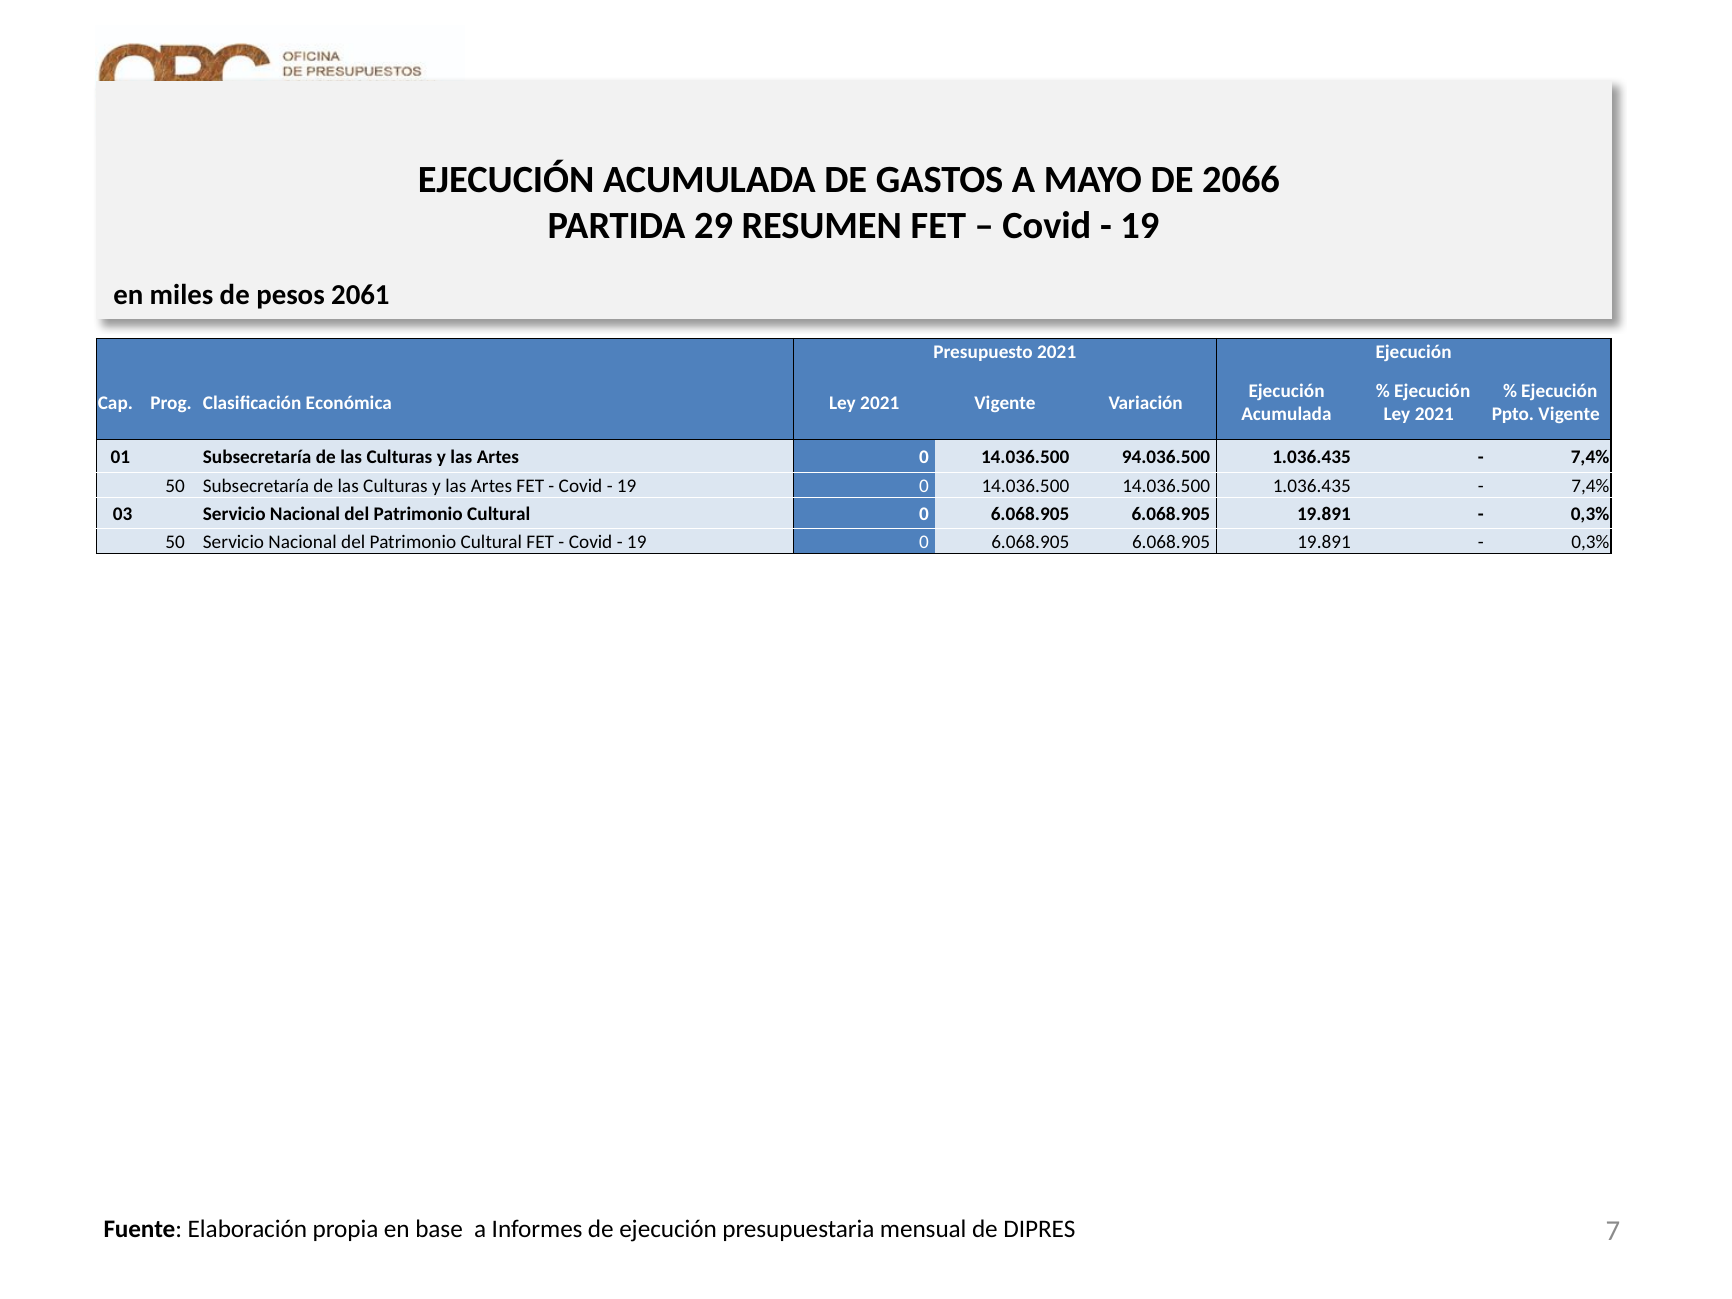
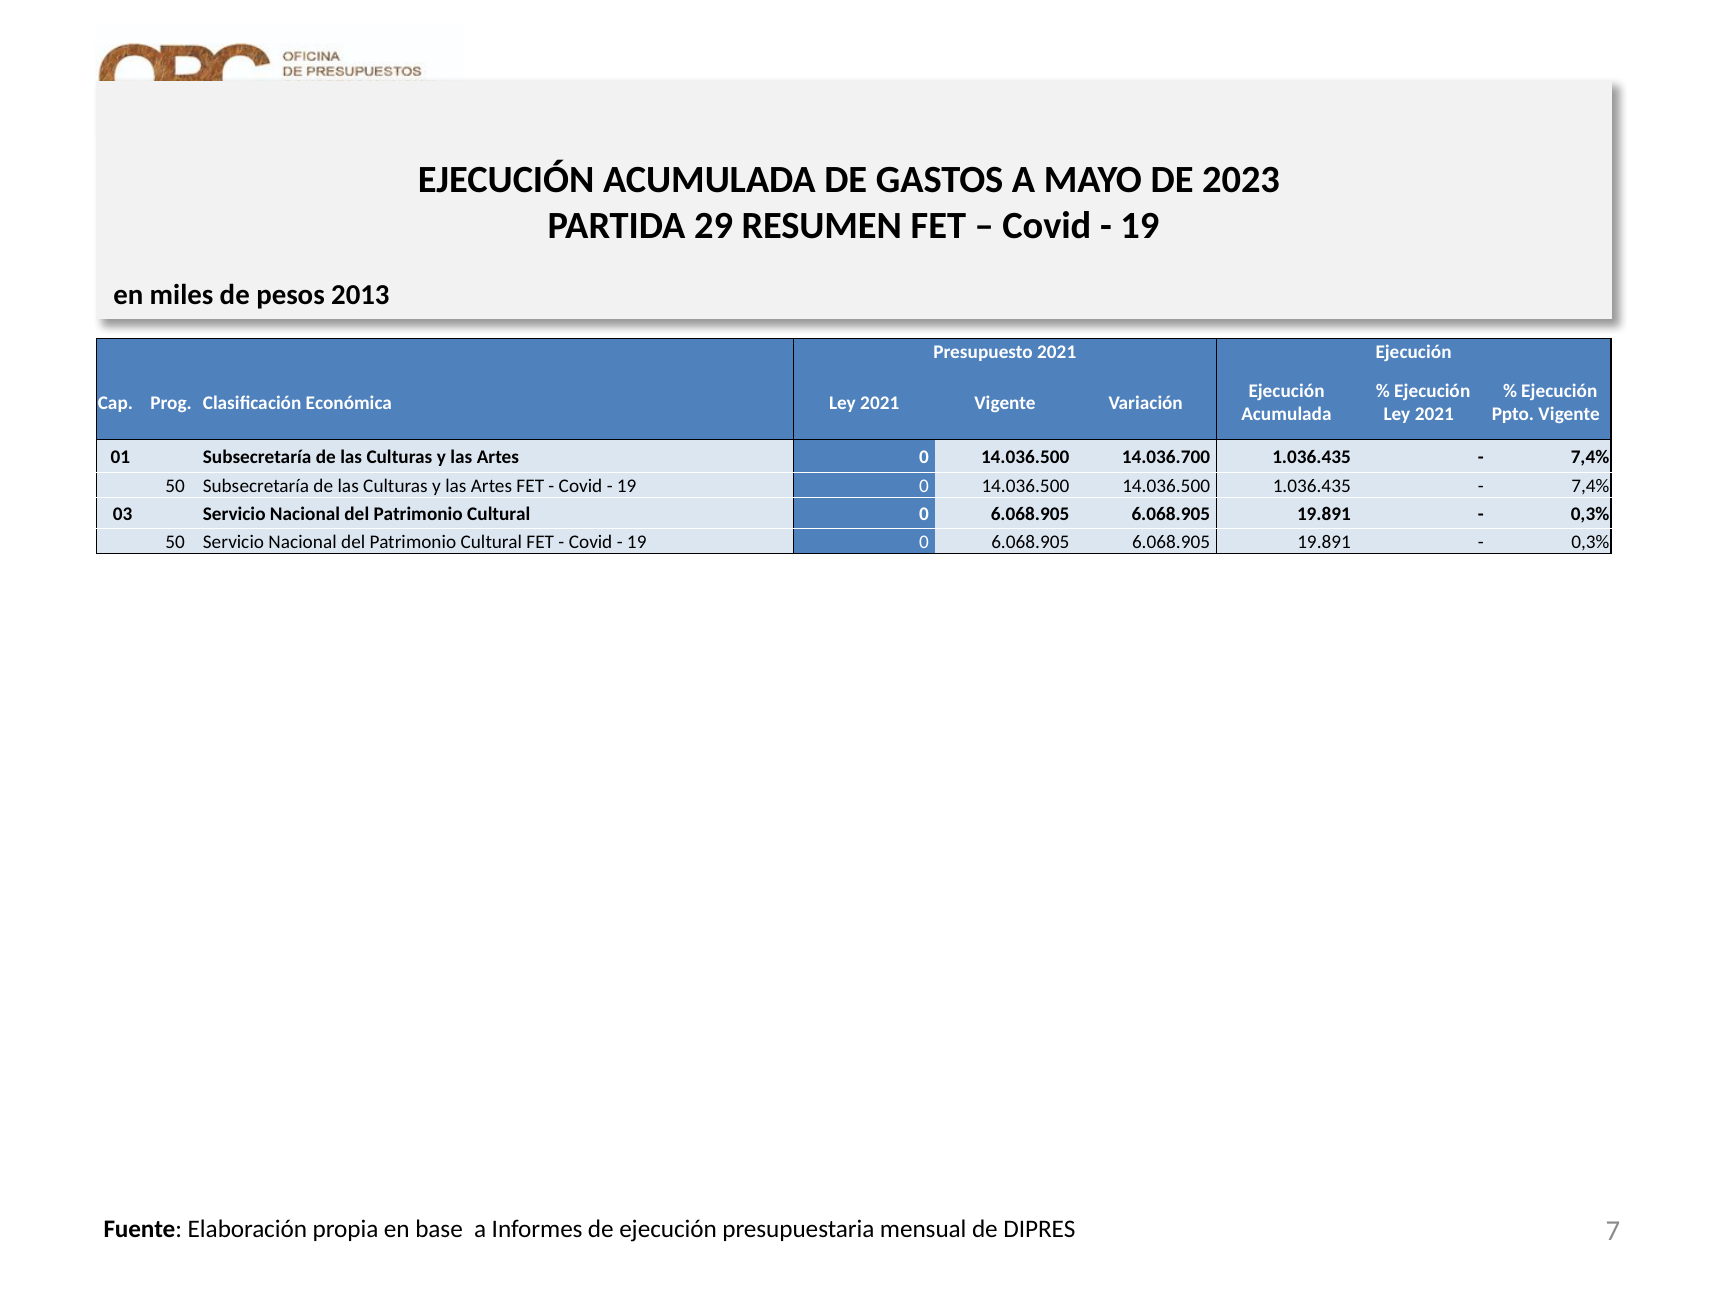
2066: 2066 -> 2023 (1241, 180)
2061: 2061 -> 2013 (360, 295)
94.036.500: 94.036.500 -> 14.036.700 (1166, 457)
